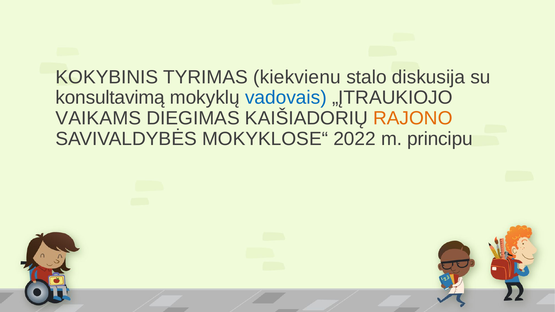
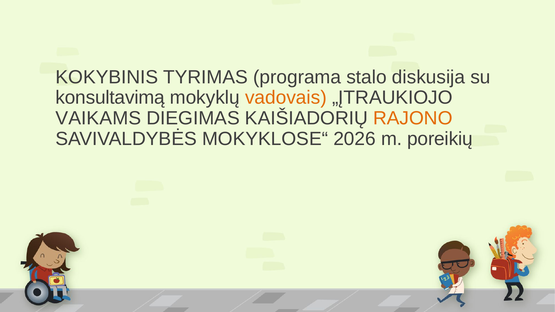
kiekvienu: kiekvienu -> programa (297, 77)
vadovais colour: blue -> orange (286, 98)
2022: 2022 -> 2026 (355, 139)
principu: principu -> poreikių (440, 139)
